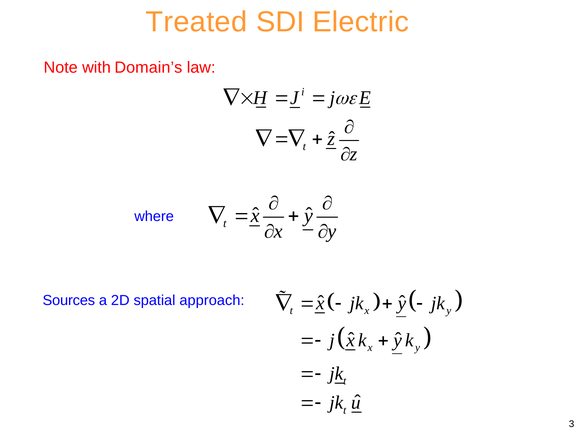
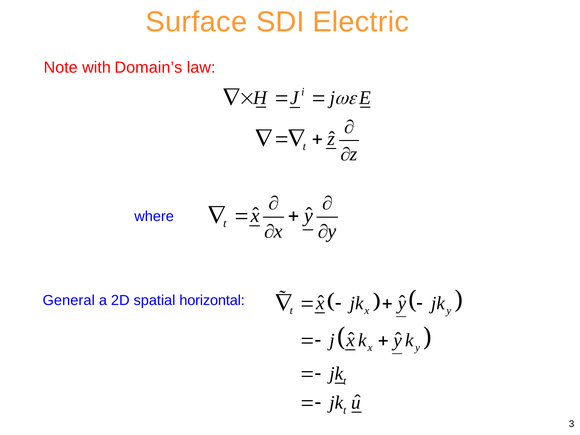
Treated: Treated -> Surface (196, 22)
Sources: Sources -> General (69, 300)
approach: approach -> horizontal (212, 300)
